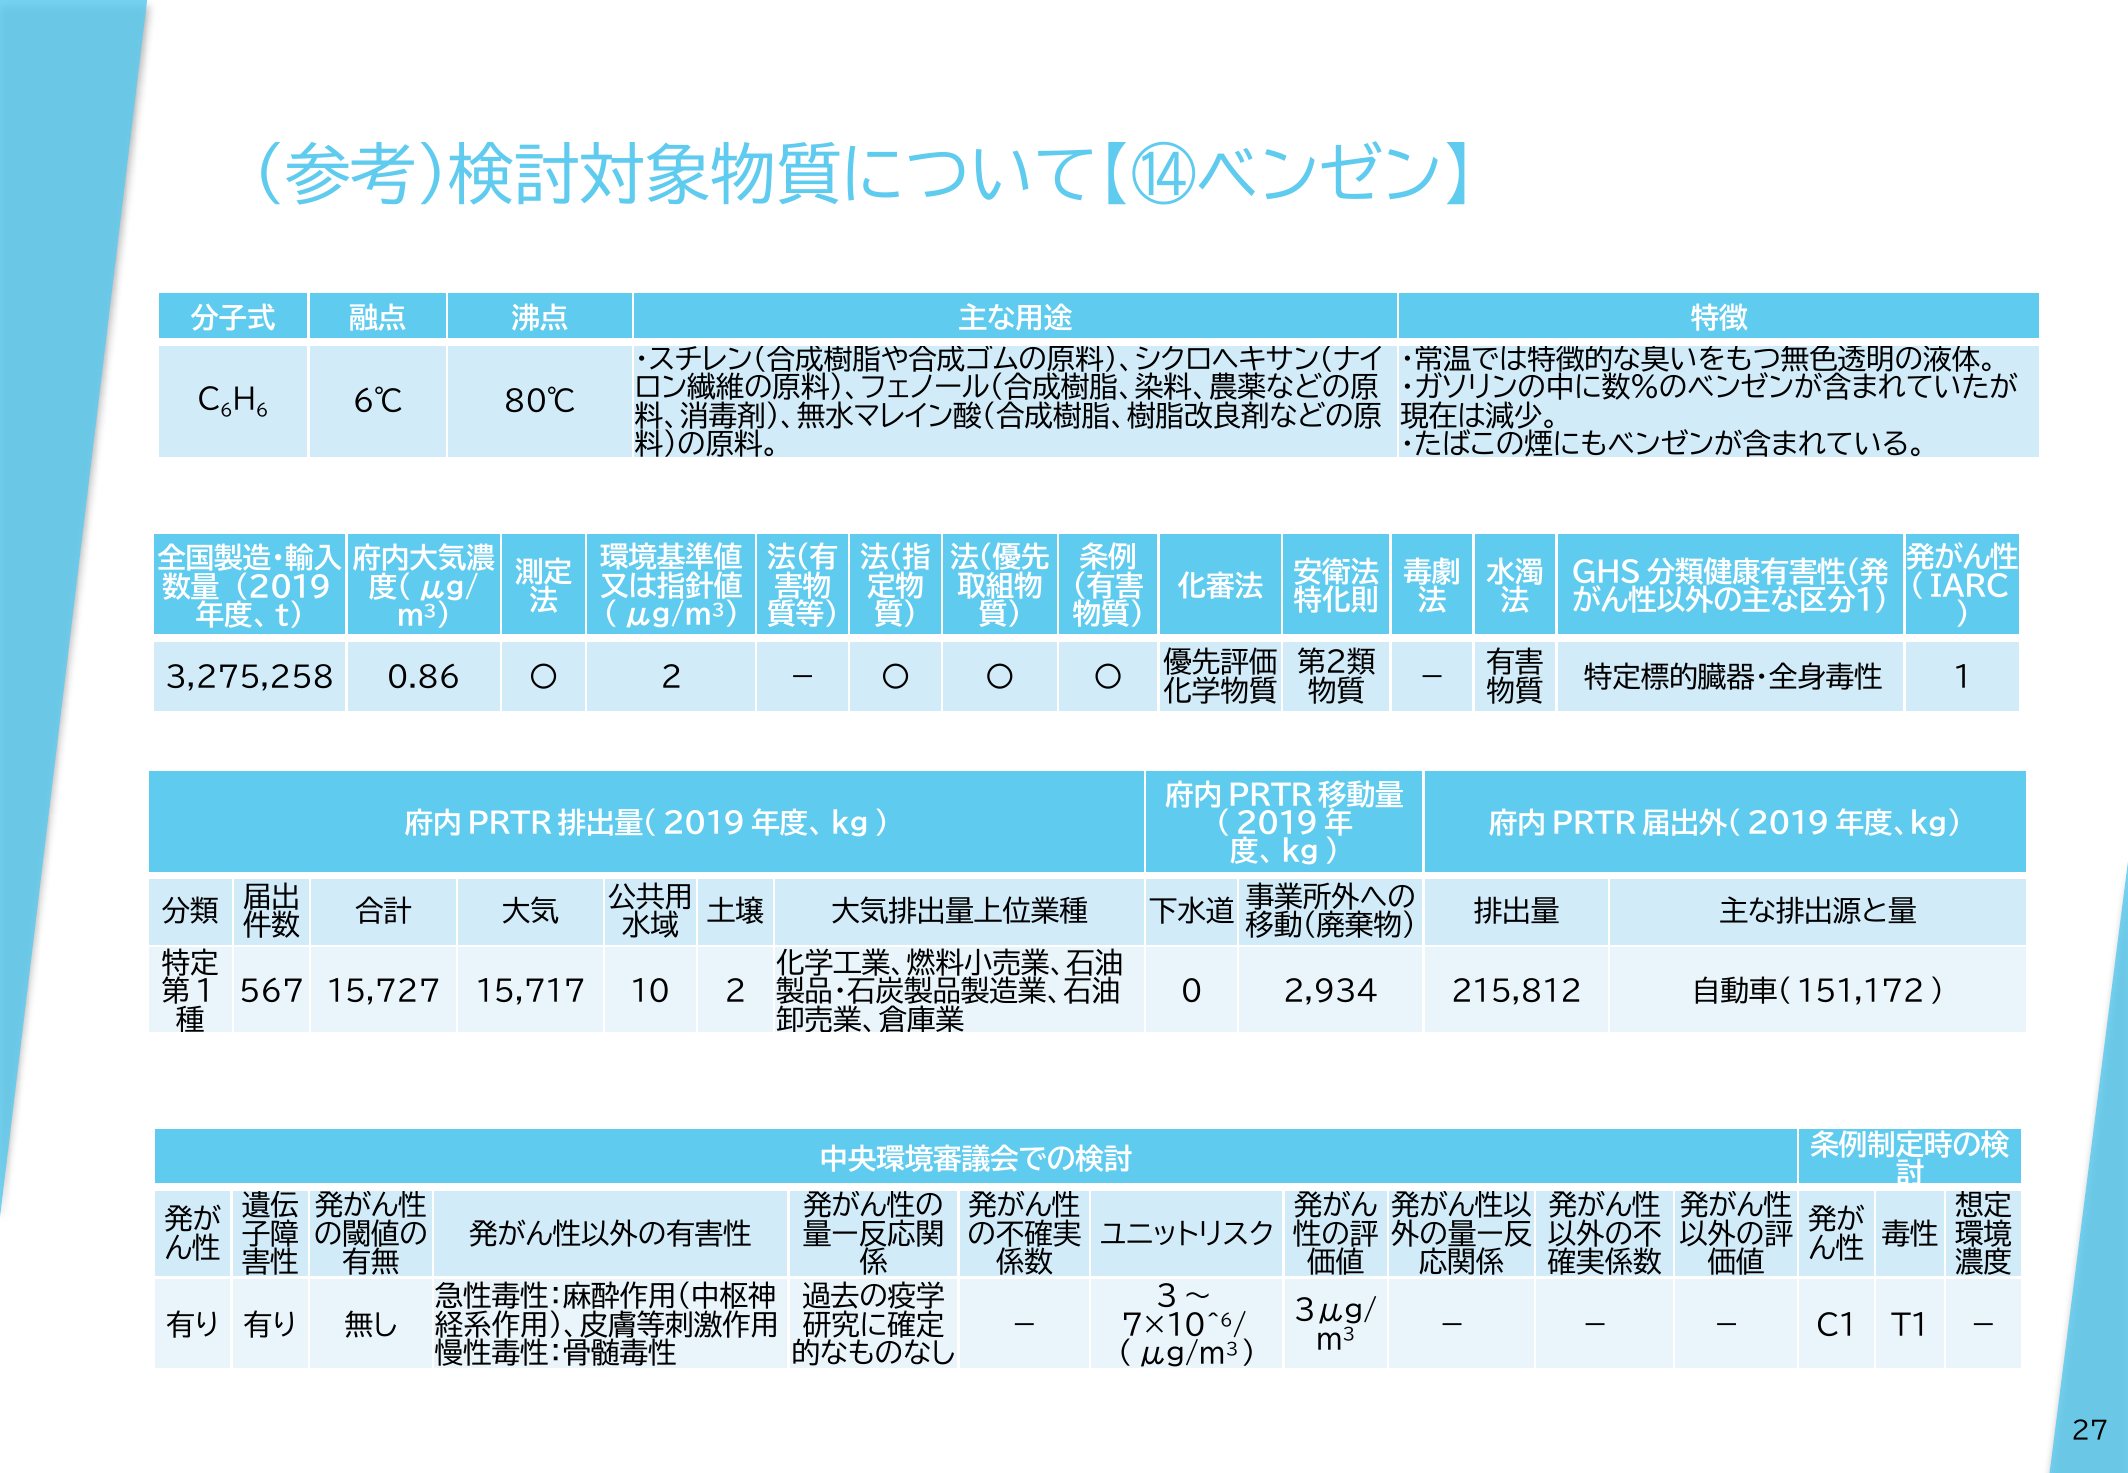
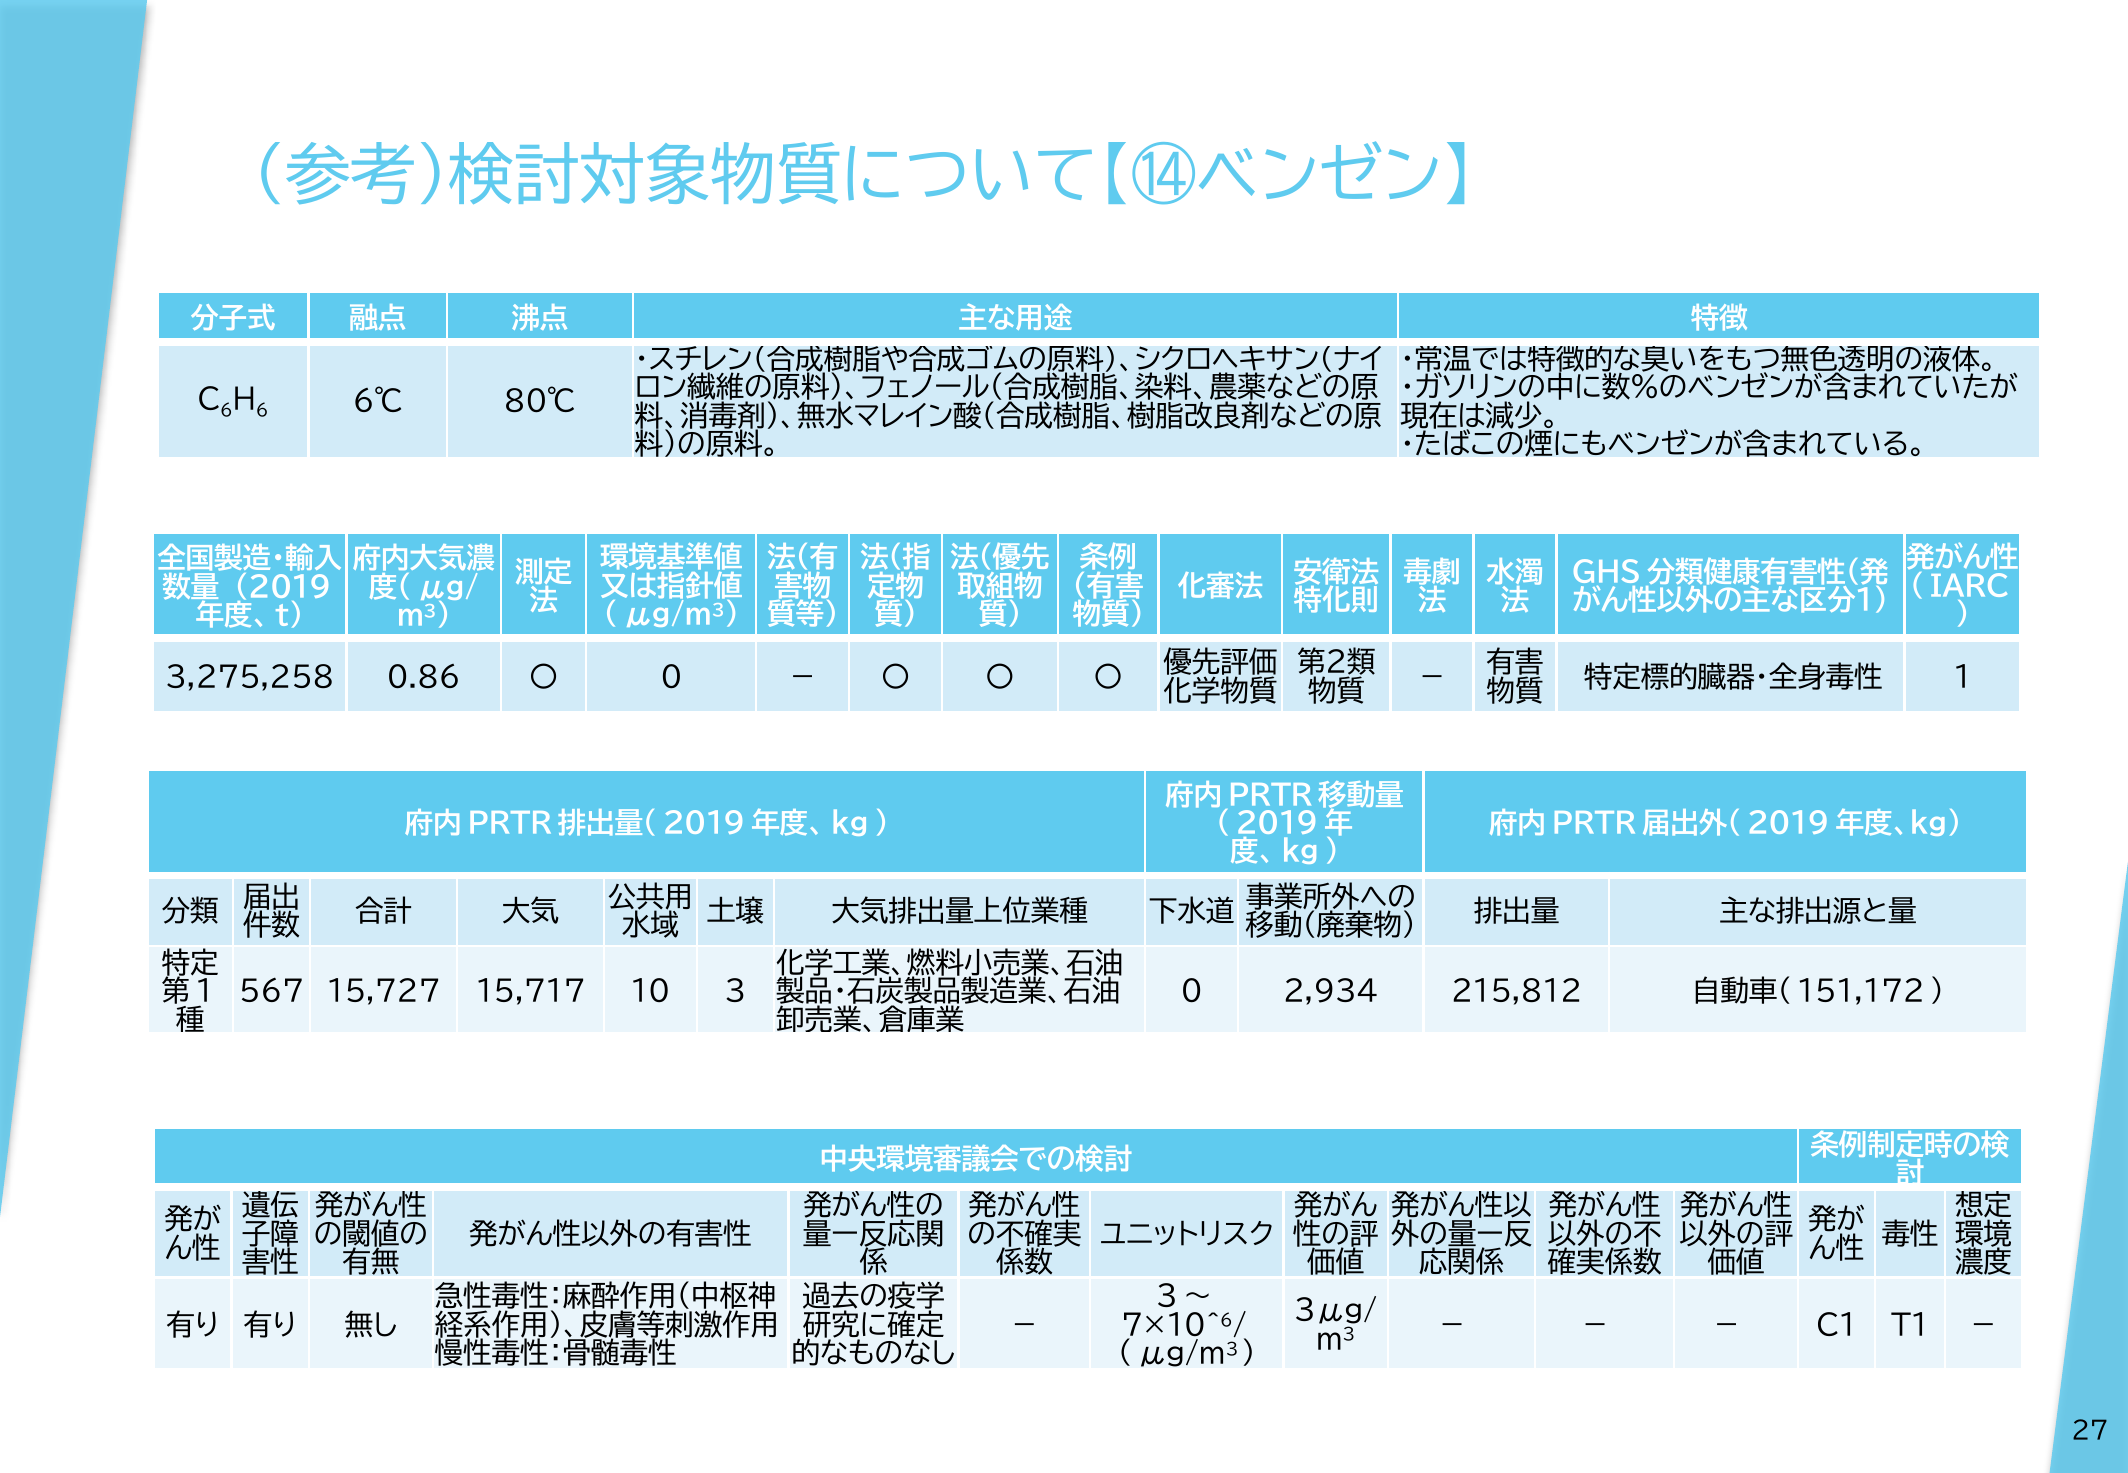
〇 2: 2 -> 0 (671, 678)
10 2: 2 -> 3 (735, 992)
